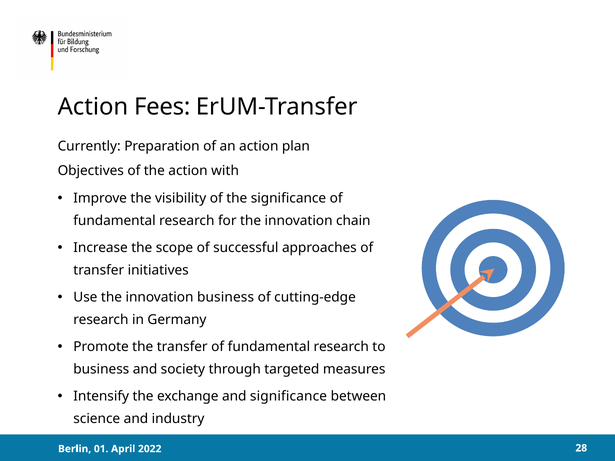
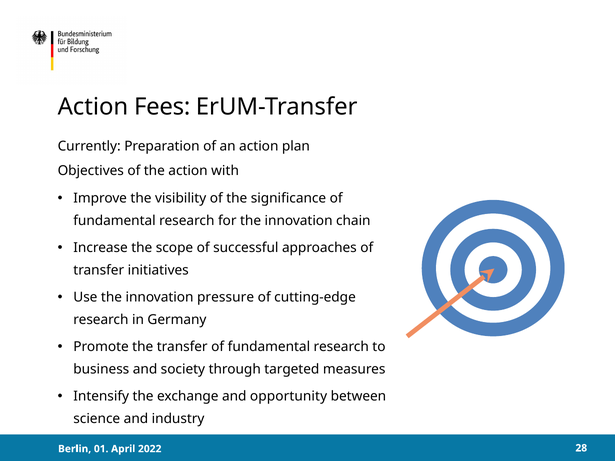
innovation business: business -> pressure (226, 297)
and significance: significance -> opportunity (289, 397)
